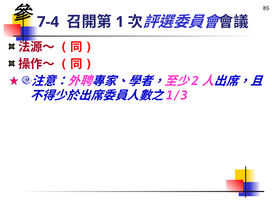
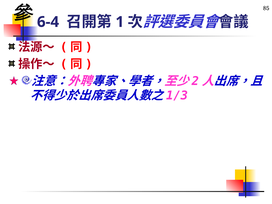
7-4: 7-4 -> 6-4 (48, 22)
